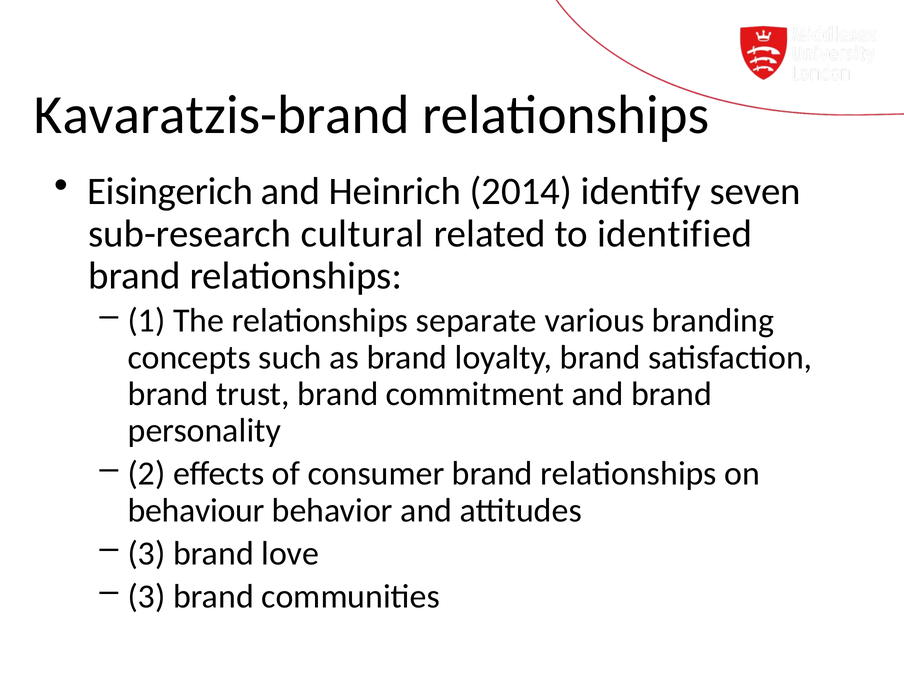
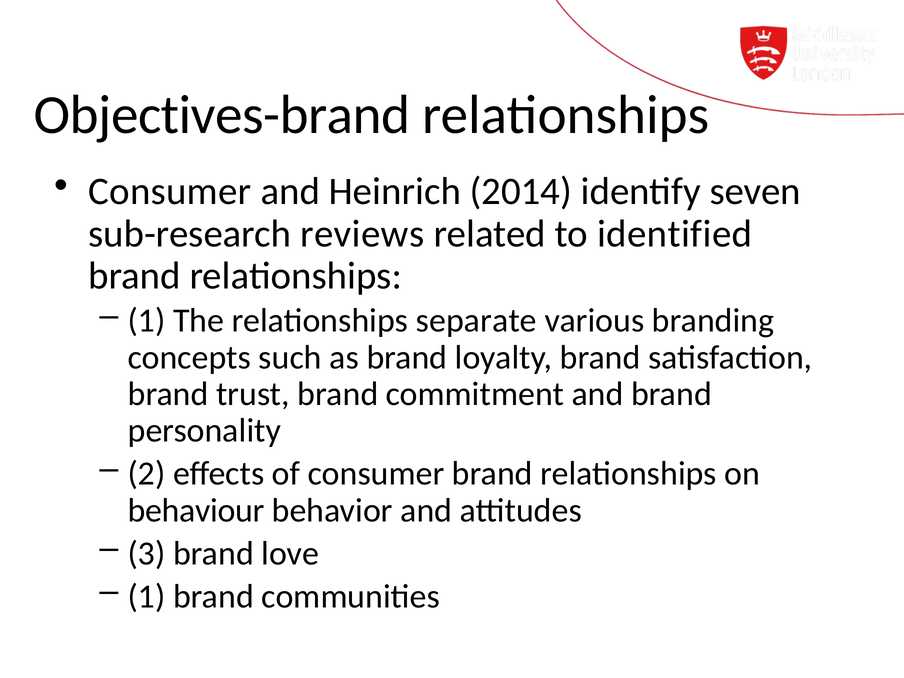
Kavaratzis-brand: Kavaratzis-brand -> Objectives-brand (222, 115)
Eisingerich: Eisingerich -> Consumer (170, 192)
cultural: cultural -> reviews (362, 234)
3: 3 -> 1 (147, 596)
